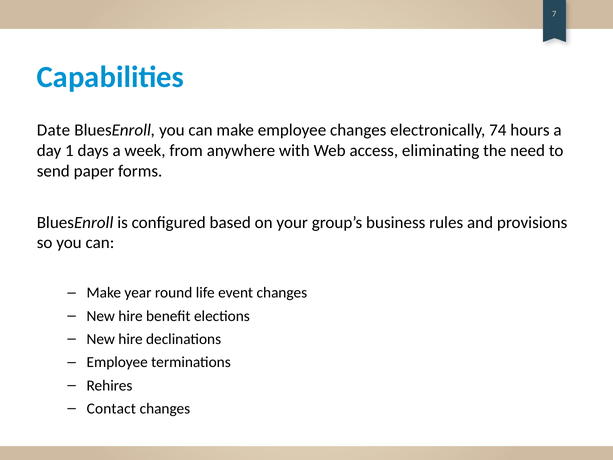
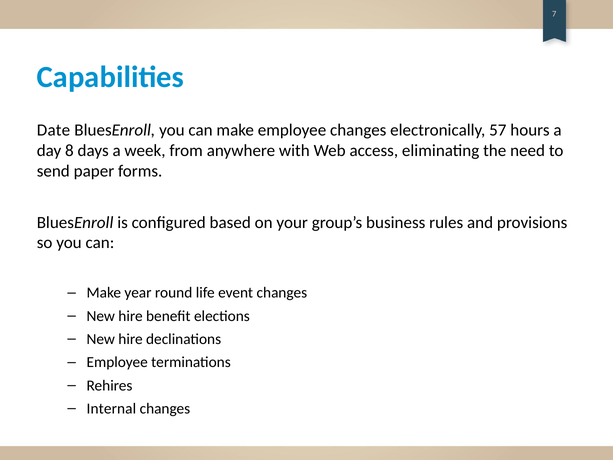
74: 74 -> 57 (498, 130)
1: 1 -> 8 (69, 150)
Contact: Contact -> Internal (111, 409)
